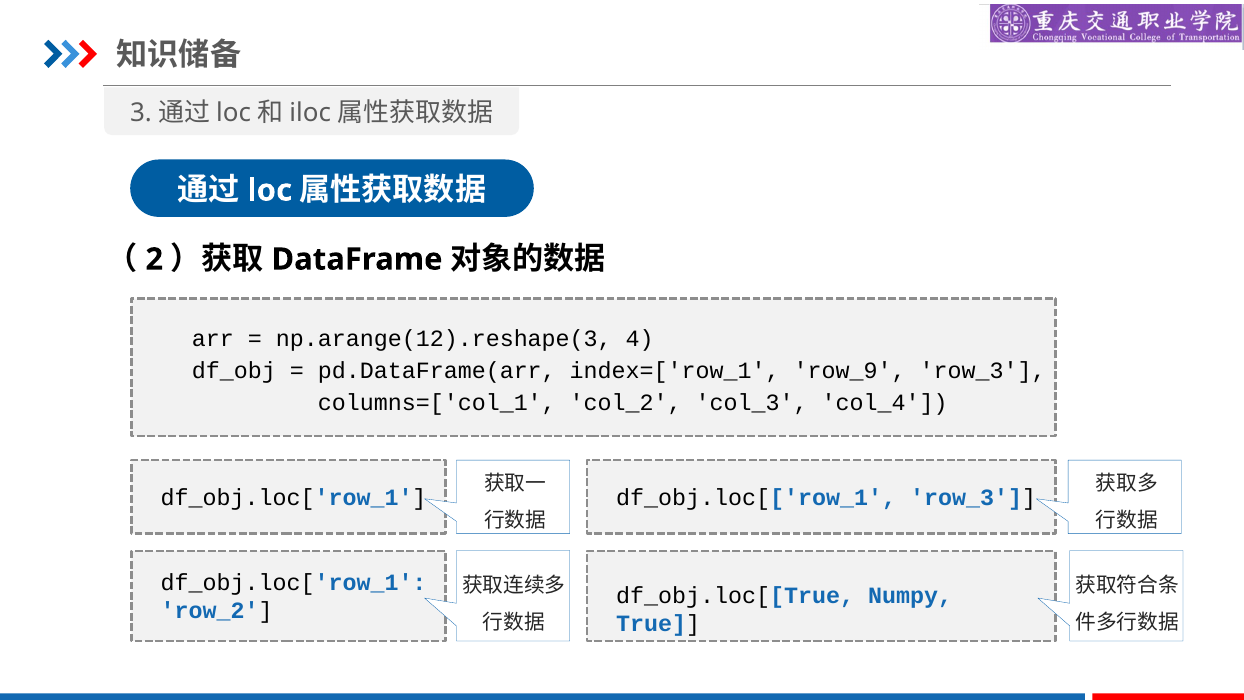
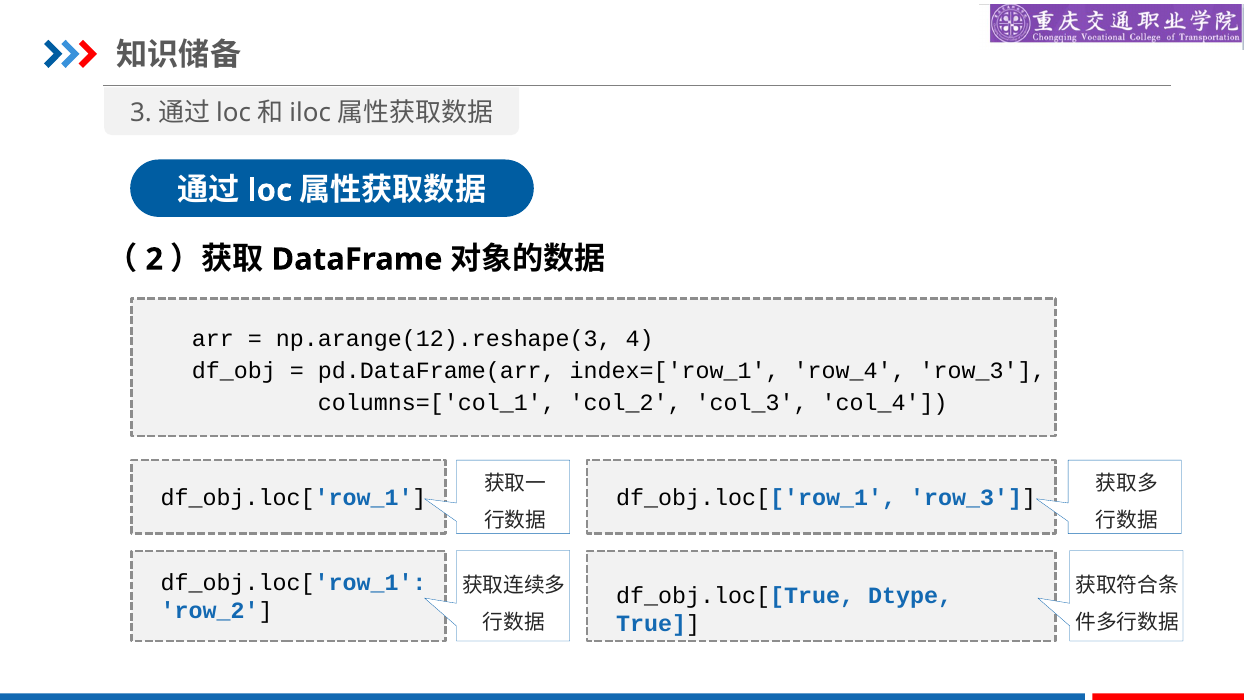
row_9: row_9 -> row_4 (850, 371)
Numpy: Numpy -> Dtype (910, 596)
